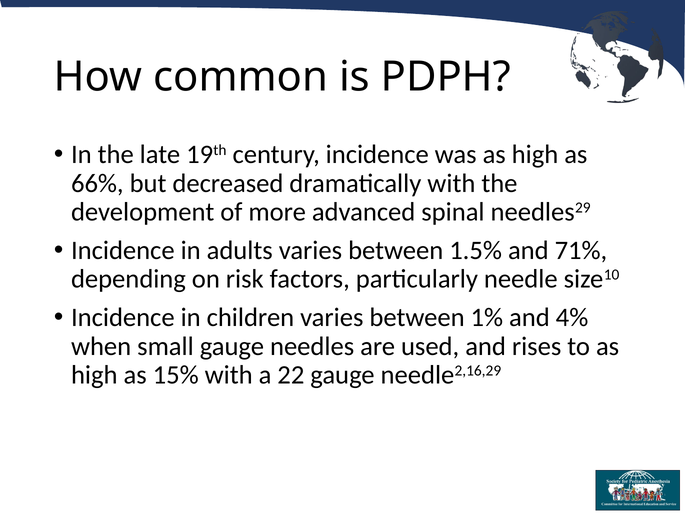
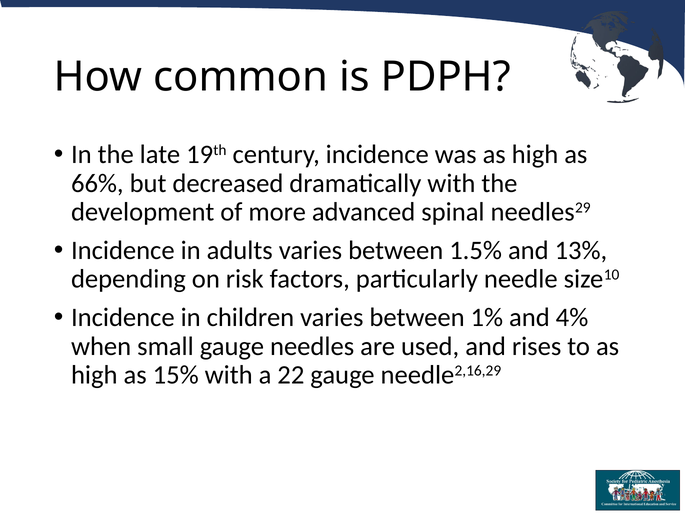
71%: 71% -> 13% (581, 250)
